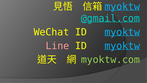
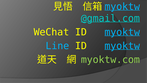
Line colour: pink -> light blue (57, 46)
